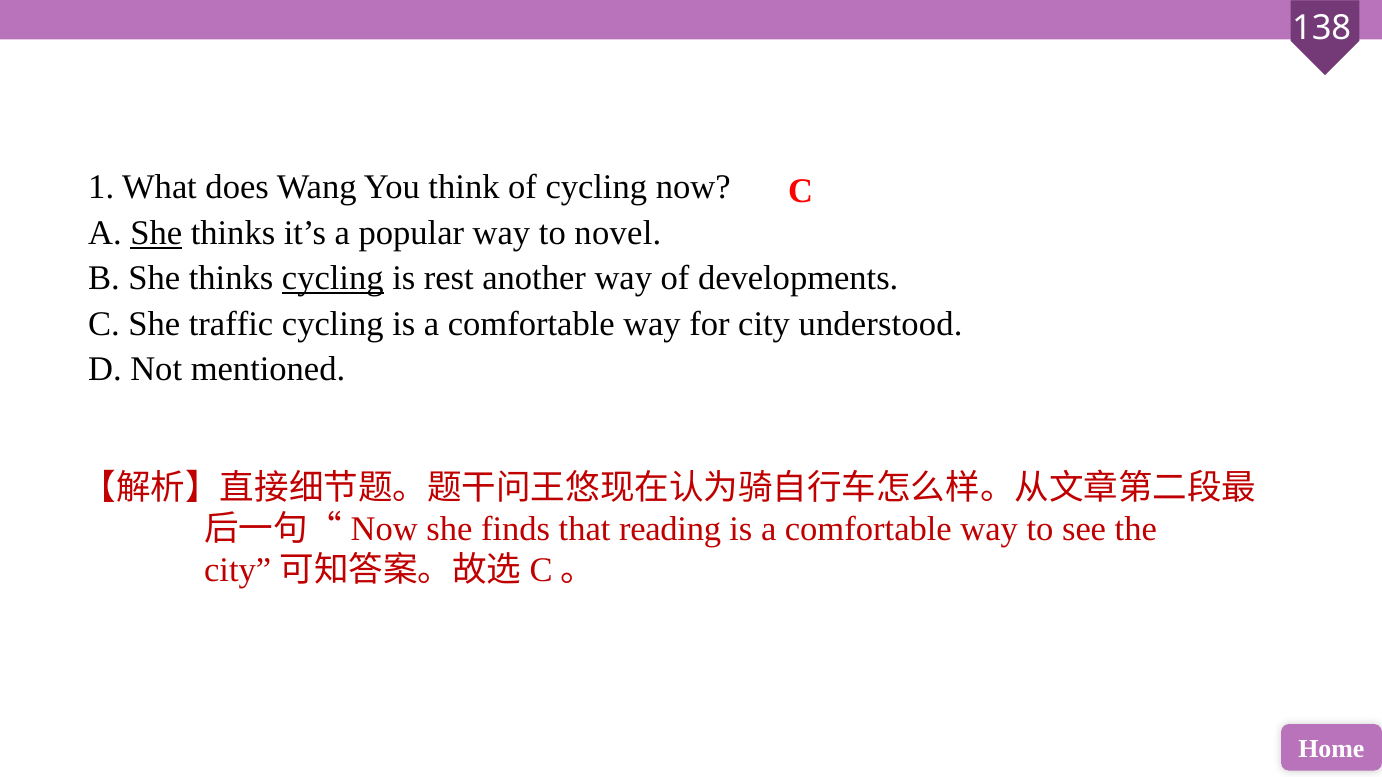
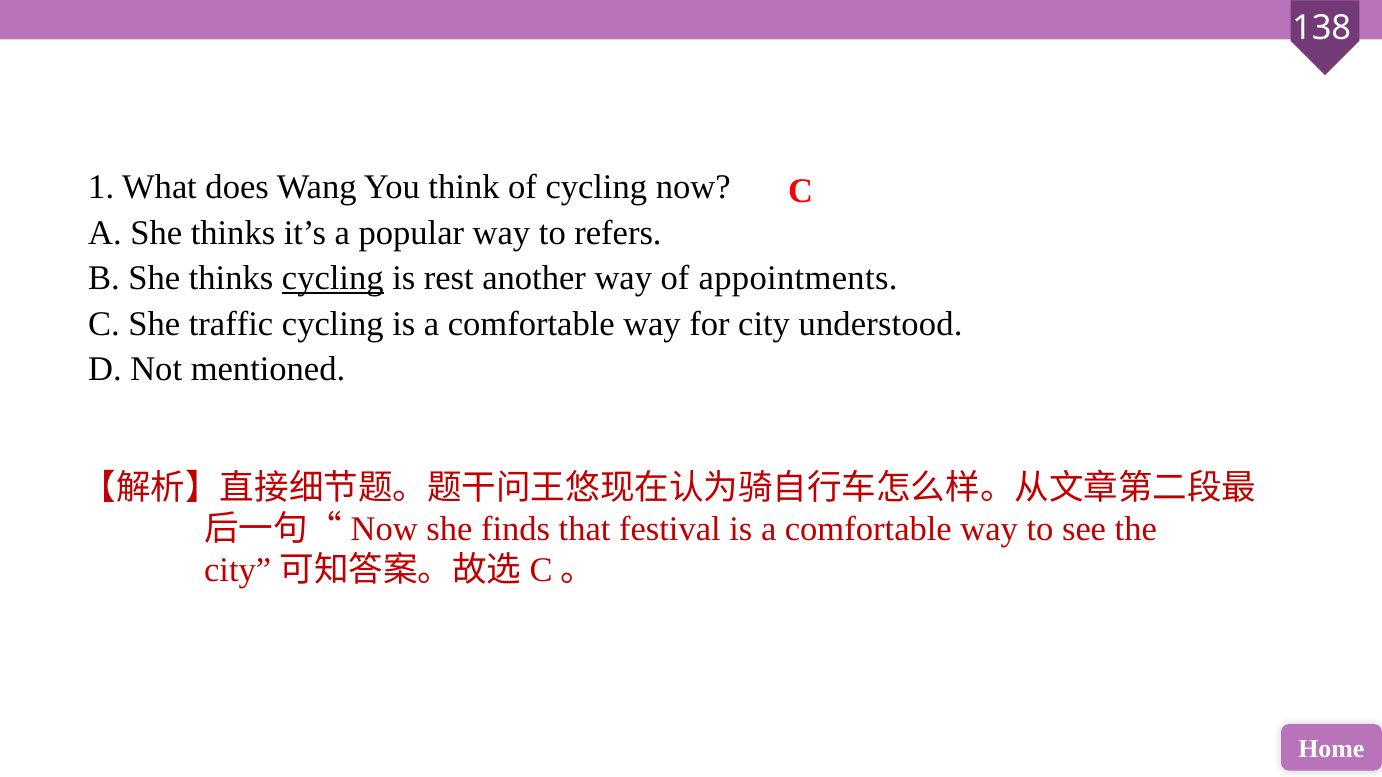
She underline: present -> none (156, 233)
novel: novel -> refers (618, 233)
developments: developments -> appointments (798, 278)
reading: reading -> festival (670, 529)
